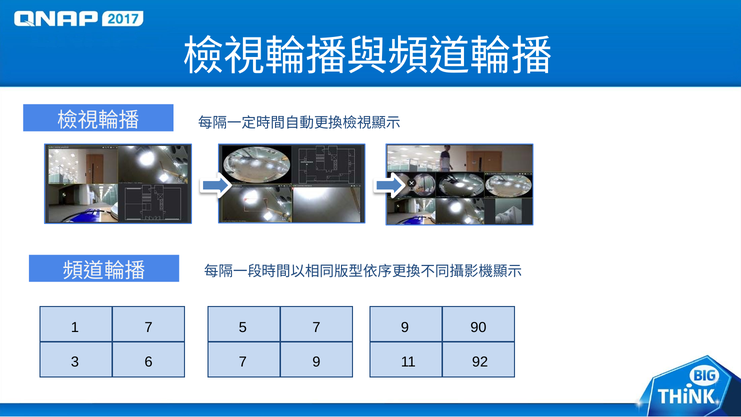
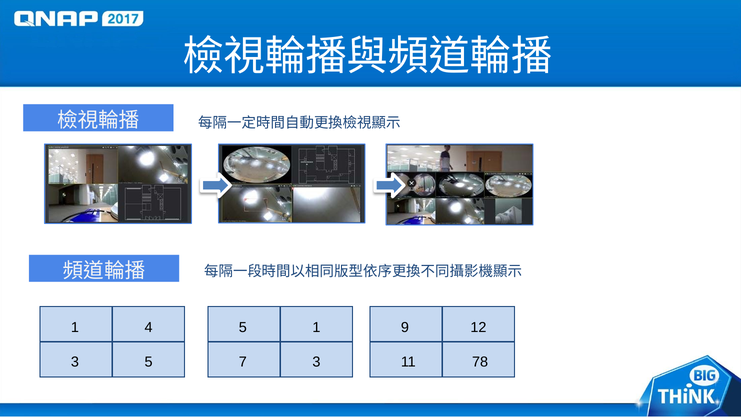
1 7: 7 -> 4 (149, 327)
5 7: 7 -> 1 (316, 327)
90: 90 -> 12 (478, 327)
3 6: 6 -> 5 (149, 362)
7 9: 9 -> 3 (316, 362)
92: 92 -> 78 (480, 362)
